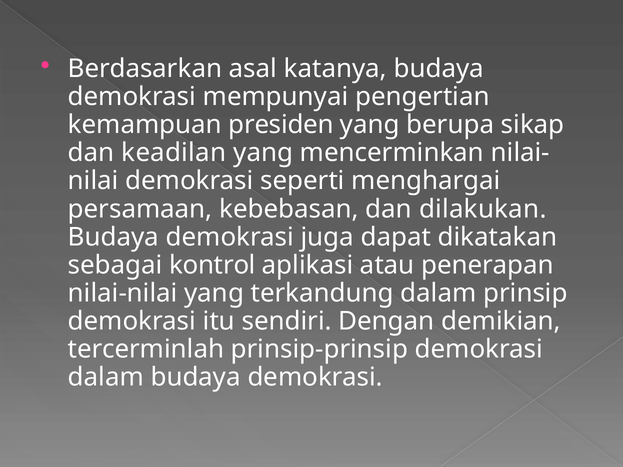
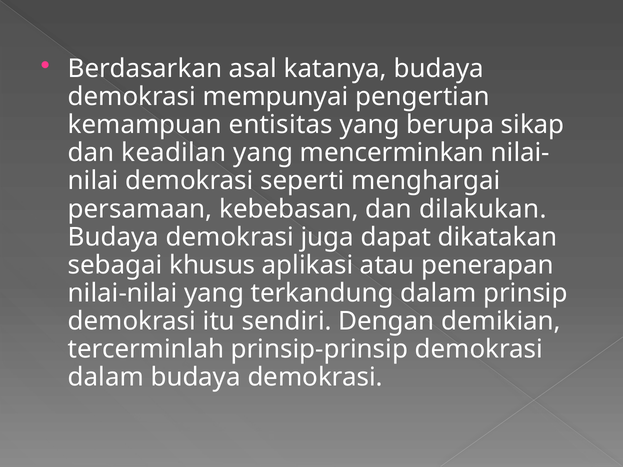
presiden: presiden -> entisitas (281, 125)
kontrol: kontrol -> khusus (212, 265)
